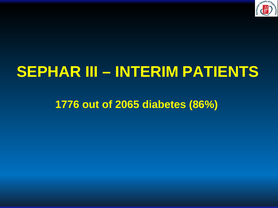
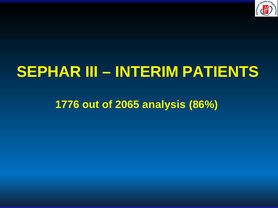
diabetes: diabetes -> analysis (164, 105)
